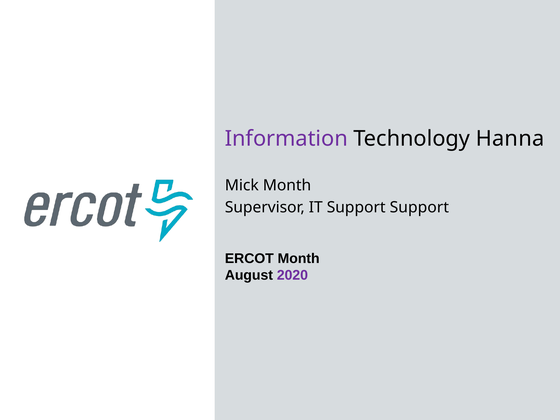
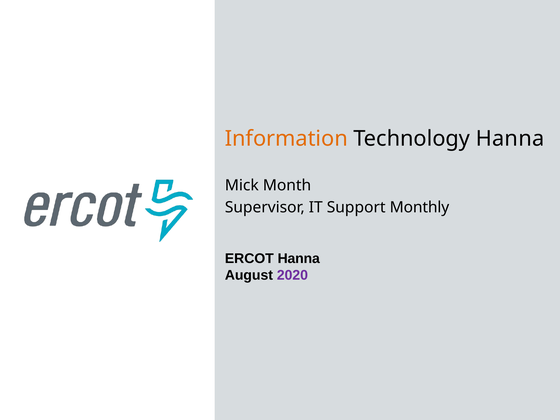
Information colour: purple -> orange (286, 139)
Support Support: Support -> Monthly (419, 207)
ERCOT Month: Month -> Hanna (299, 259)
